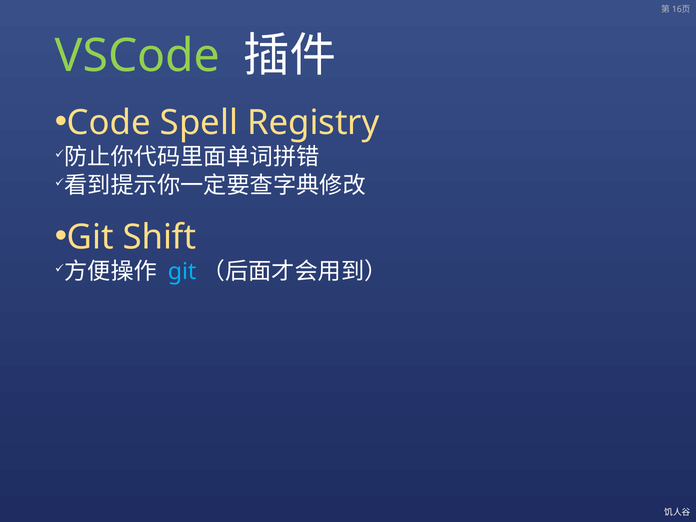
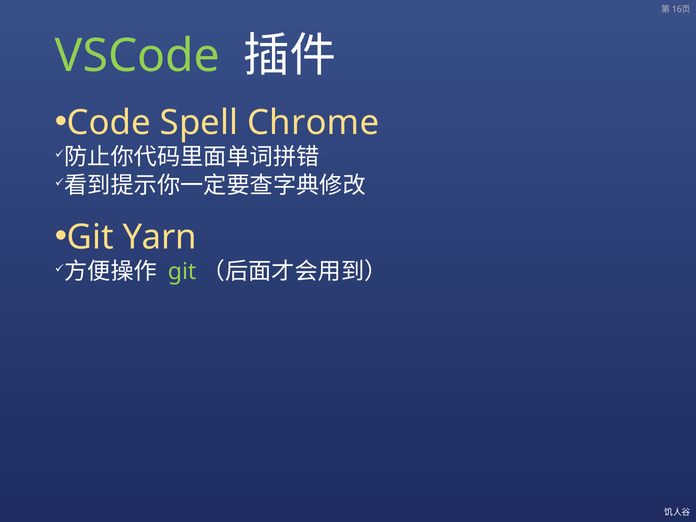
Registry: Registry -> Chrome (313, 123)
Shift: Shift -> Yarn (160, 237)
git colour: light blue -> light green (182, 272)
